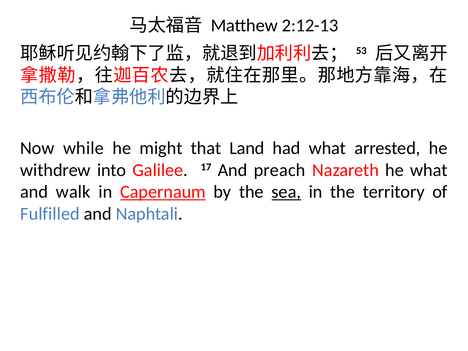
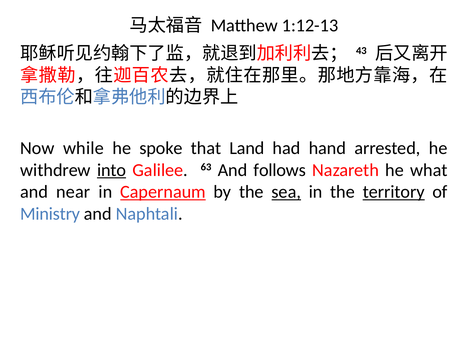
2:12-13: 2:12-13 -> 1:12-13 (310, 25)
53: 53 -> 43 (361, 51)
might: might -> spoke (161, 148)
had what: what -> hand (327, 148)
into underline: none -> present (112, 170)
17: 17 -> 63 (206, 167)
preach: preach -> follows (280, 170)
walk: walk -> near (73, 192)
territory underline: none -> present (394, 192)
Fulfilled: Fulfilled -> Ministry (50, 214)
